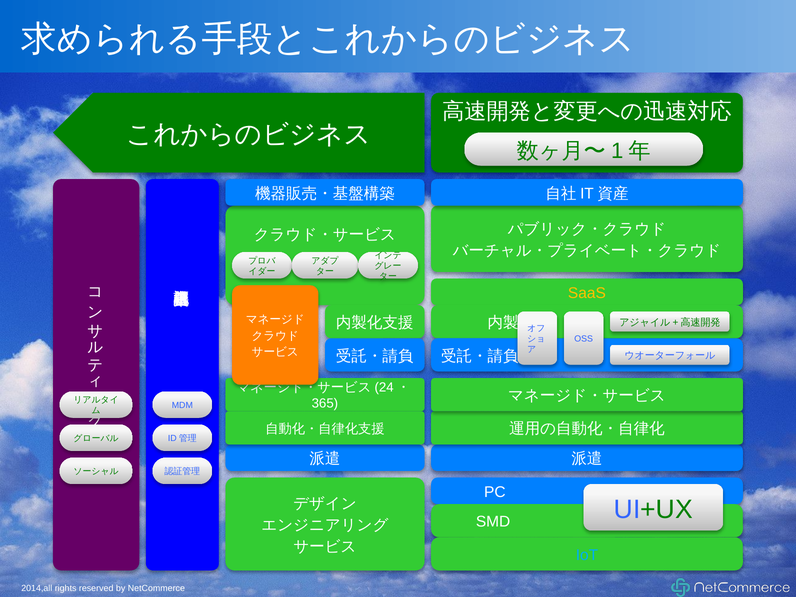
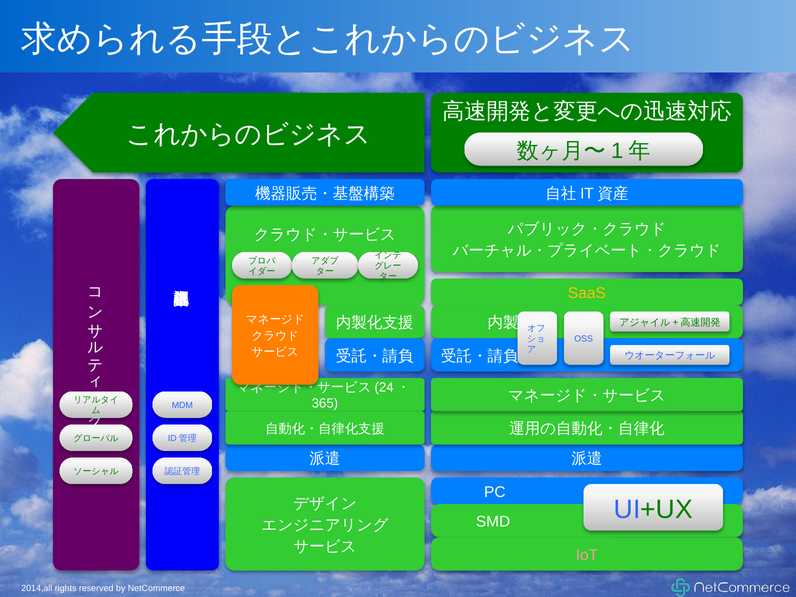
IoT colour: light blue -> pink (587, 555)
